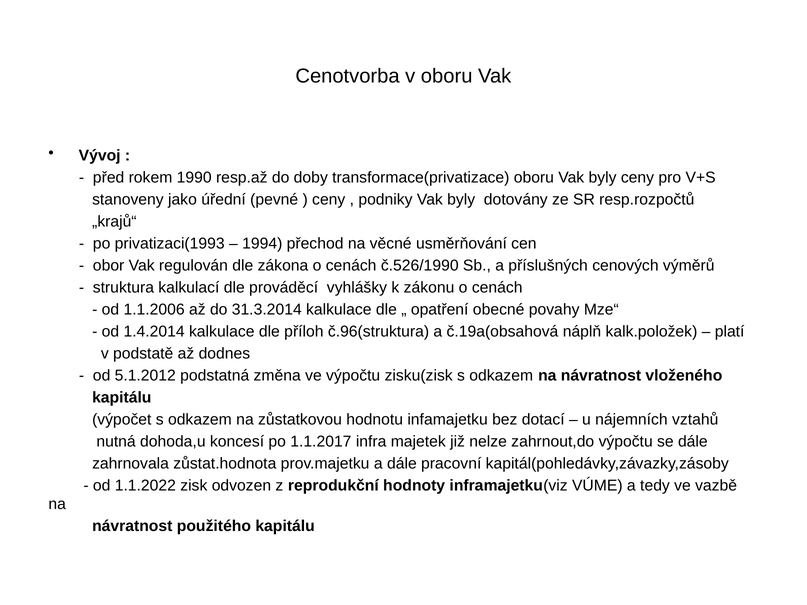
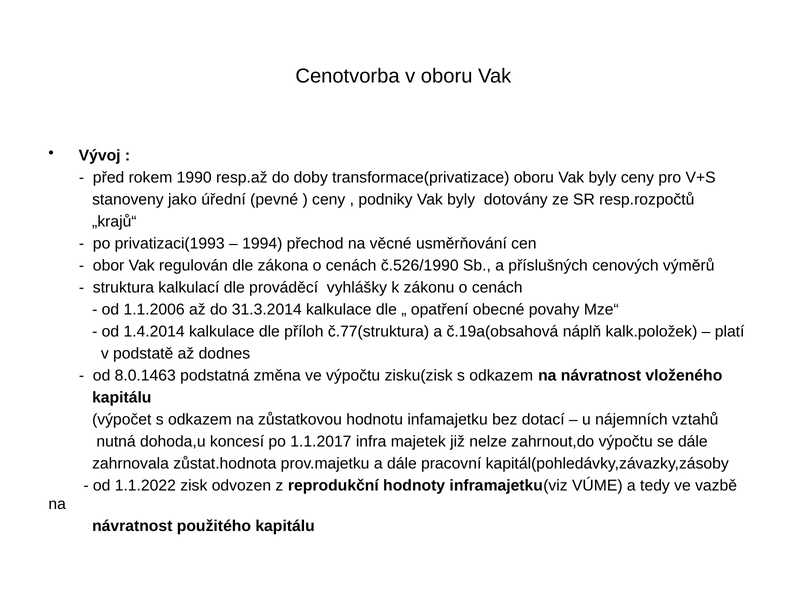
č.96(struktura: č.96(struktura -> č.77(struktura (379, 332)
5.1.2012: 5.1.2012 -> 8.0.1463 (145, 376)
